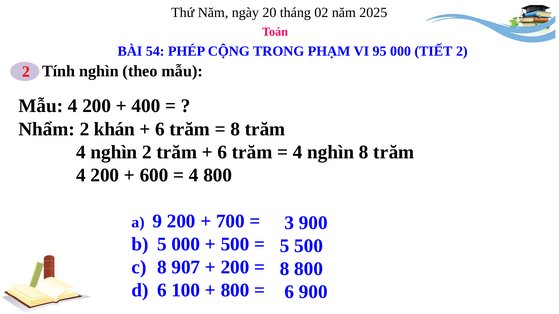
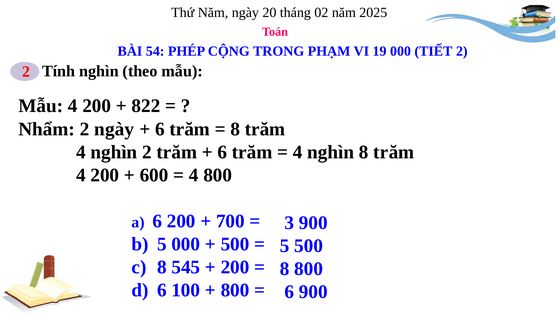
95: 95 -> 19 (380, 51)
400: 400 -> 822 (146, 106)
2 khán: khán -> ngày (114, 129)
a 9: 9 -> 6 (157, 221)
907: 907 -> 545 (186, 267)
